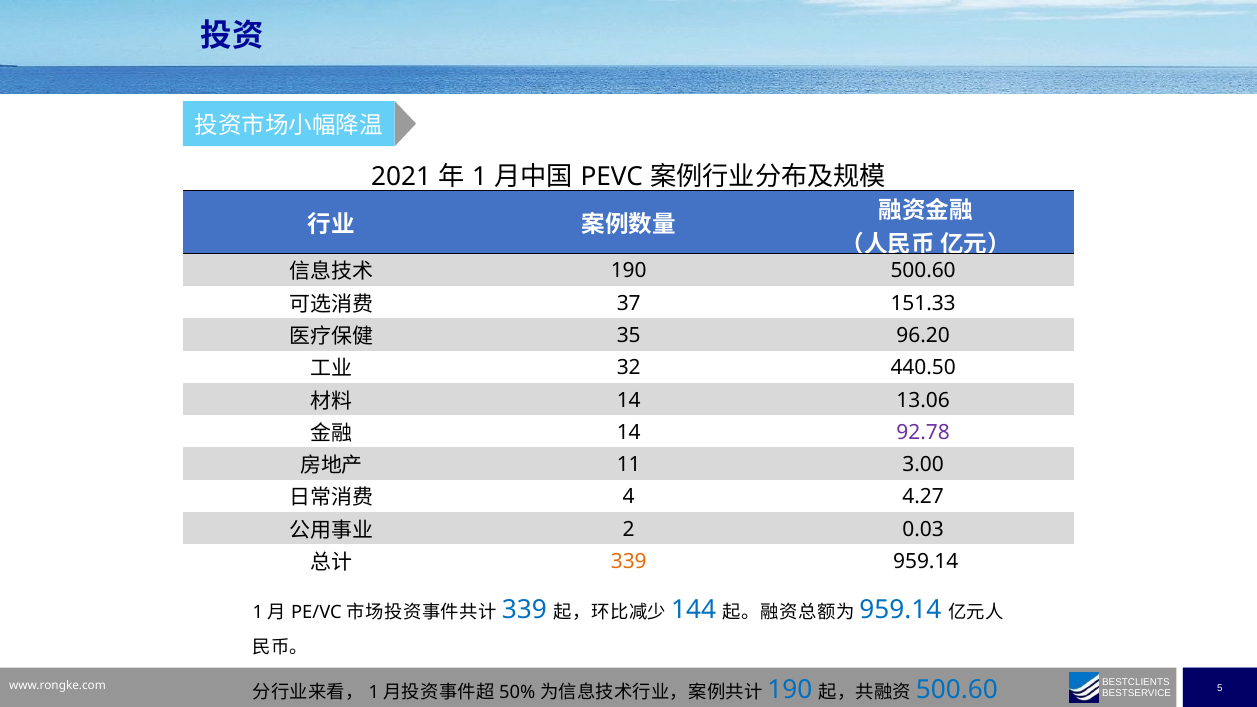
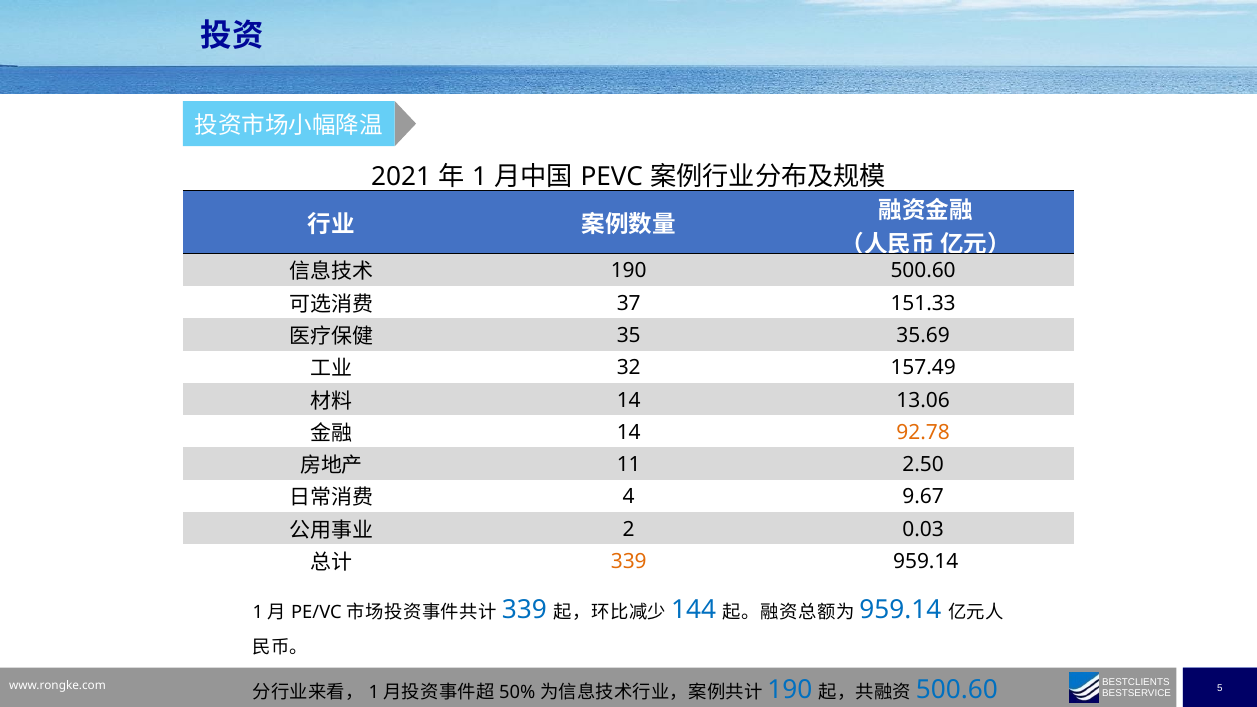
96.20: 96.20 -> 35.69 (923, 336)
440.50: 440.50 -> 157.49 (923, 368)
92.78 colour: purple -> orange (923, 433)
3.00: 3.00 -> 2.50 (923, 465)
4.27: 4.27 -> 9.67 (923, 497)
